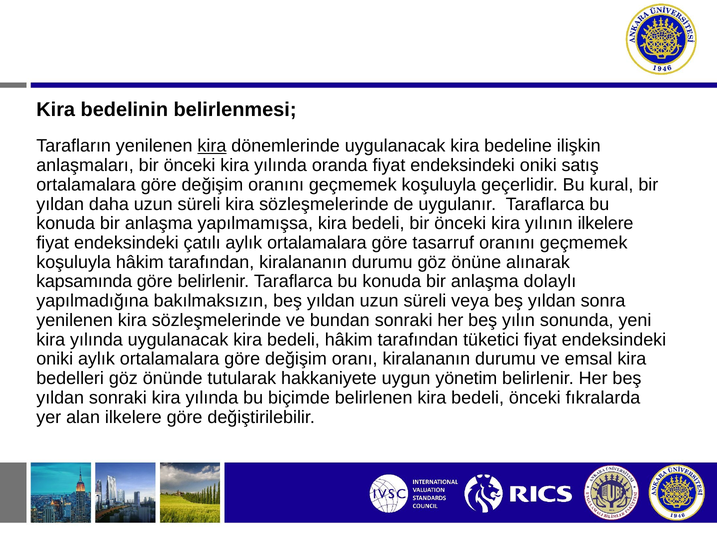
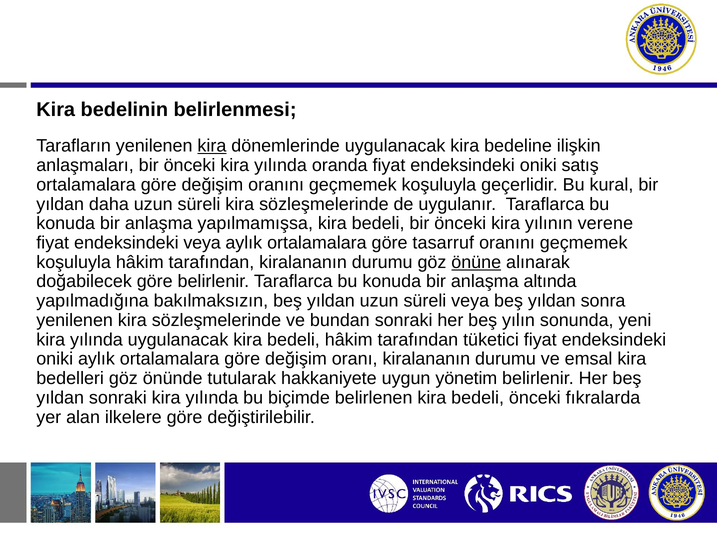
yılının ilkelere: ilkelere -> verene (605, 223)
endeksindeki çatılı: çatılı -> veya (202, 243)
önüne underline: none -> present (476, 262)
kapsamında: kapsamında -> doğabilecek (84, 281)
dolaylı: dolaylı -> altında (550, 281)
